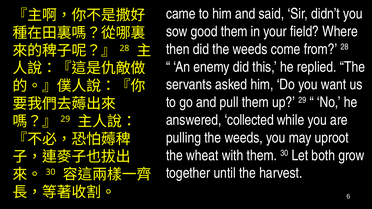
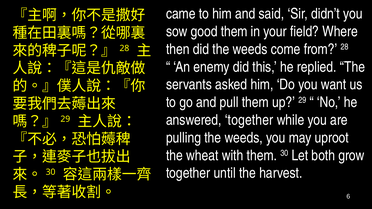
answered collected: collected -> together (249, 120)
